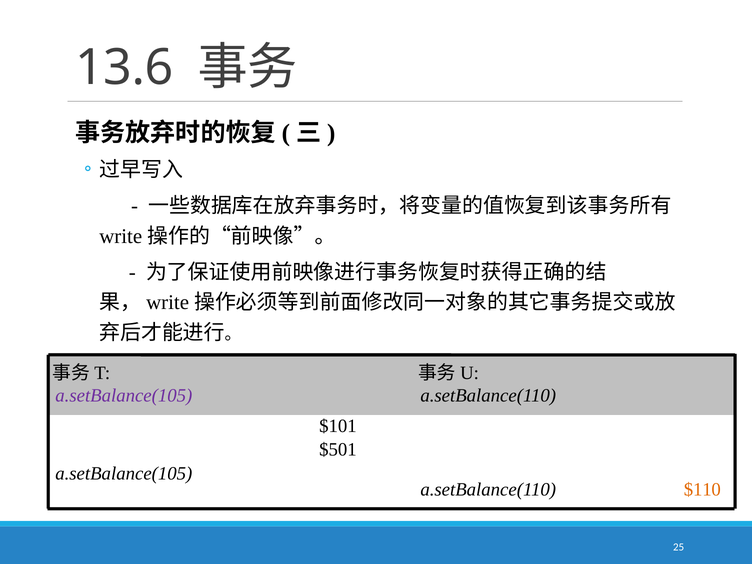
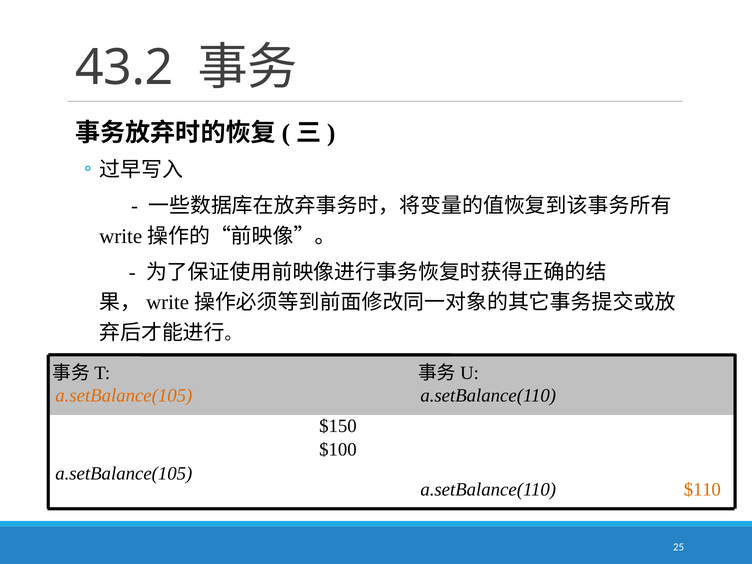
13.6: 13.6 -> 43.2 (124, 68)
a.setBalance(105 colour: purple -> orange (124, 396)
$101: $101 -> $150 (338, 426)
$501: $501 -> $100 (338, 449)
